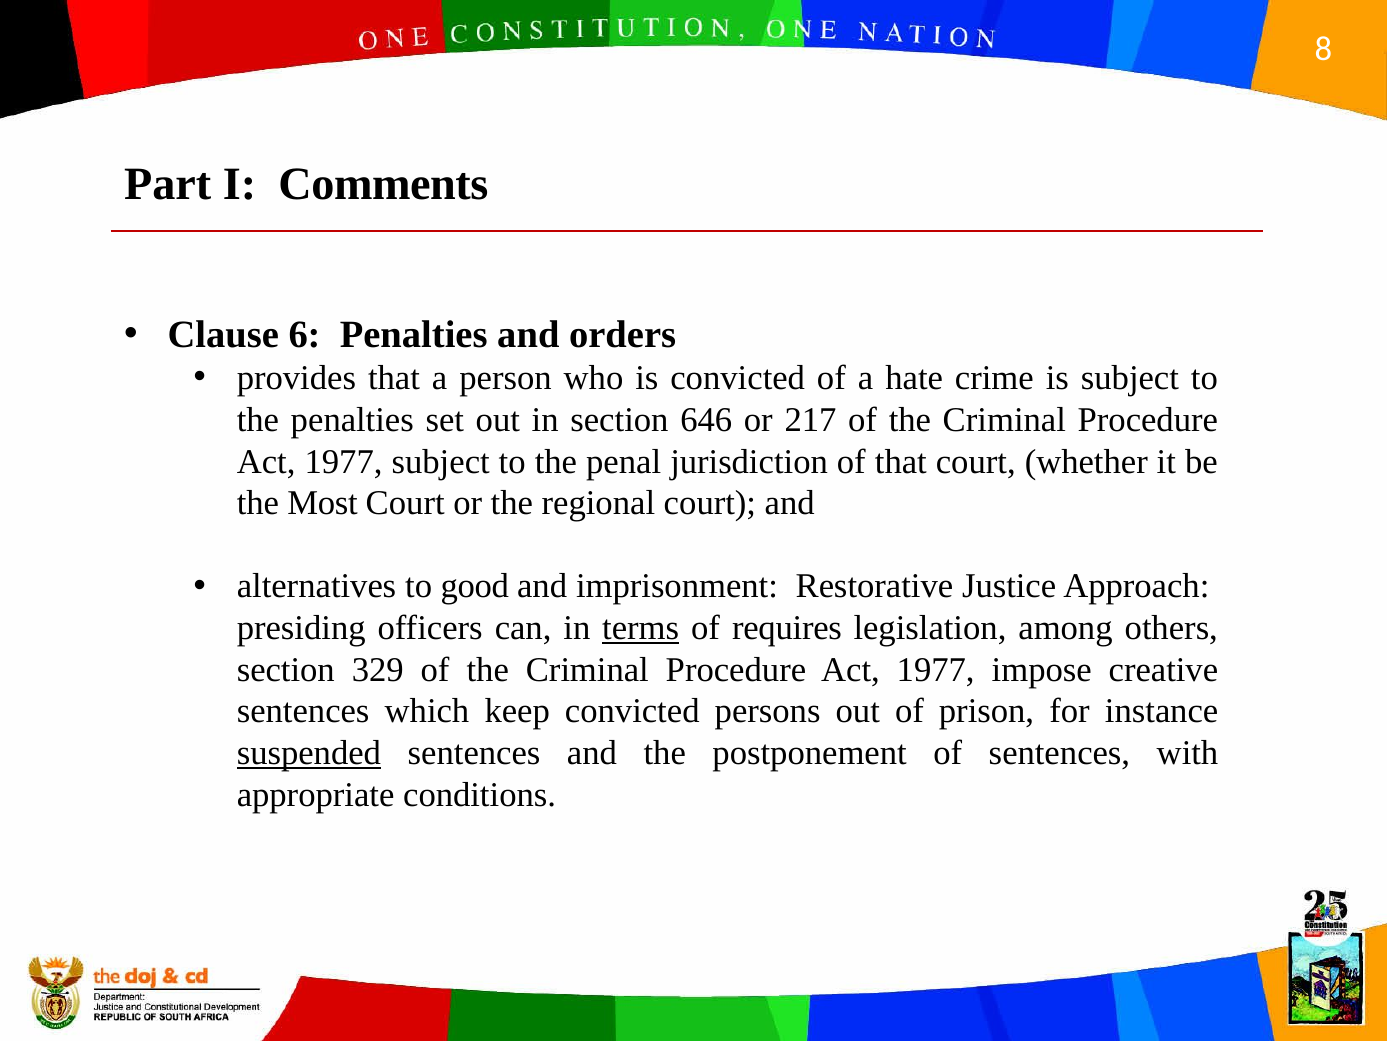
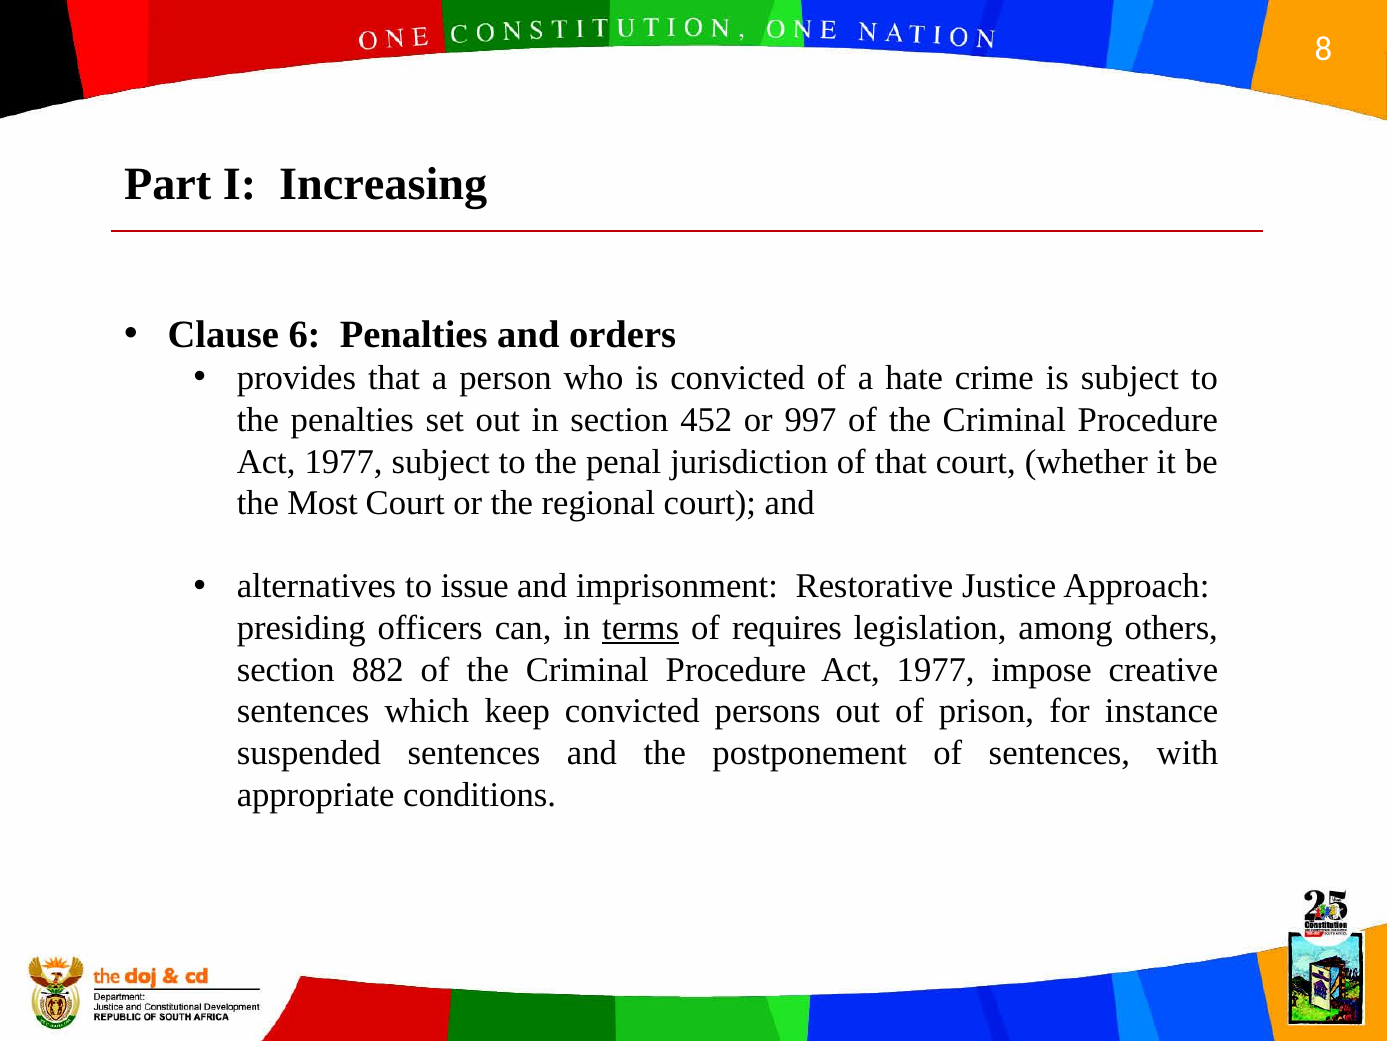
Comments: Comments -> Increasing (383, 184)
646: 646 -> 452 (706, 420)
217: 217 -> 997 (811, 420)
good: good -> issue (475, 586)
329: 329 -> 882 (378, 669)
suspended underline: present -> none (309, 752)
